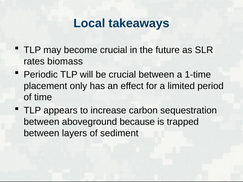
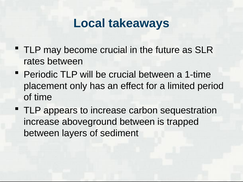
rates biomass: biomass -> between (65, 61)
between: between -> increase (42, 122)
aboveground because: because -> between (137, 122)
